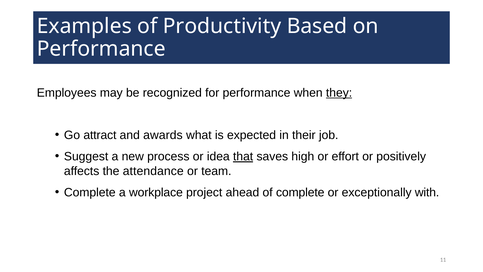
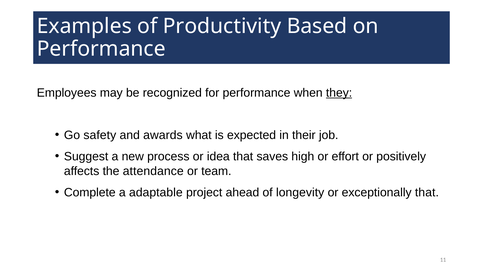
attract: attract -> safety (100, 135)
that underline: present -> none (243, 156)
workplace: workplace -> adaptable (156, 192)
of complete: complete -> longevity (300, 192)
exceptionally with: with -> that (427, 192)
